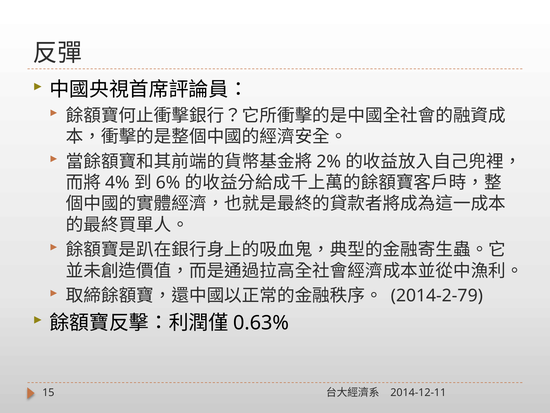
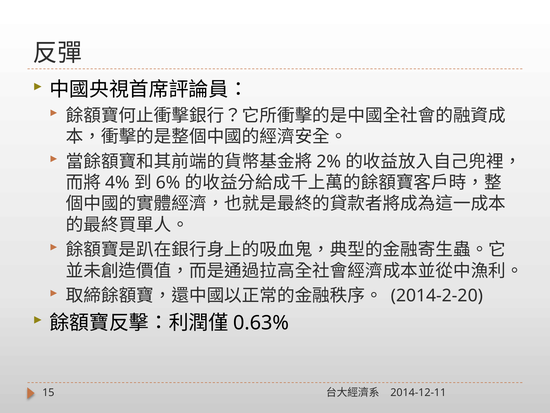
2014-2-79: 2014-2-79 -> 2014-2-20 (437, 295)
